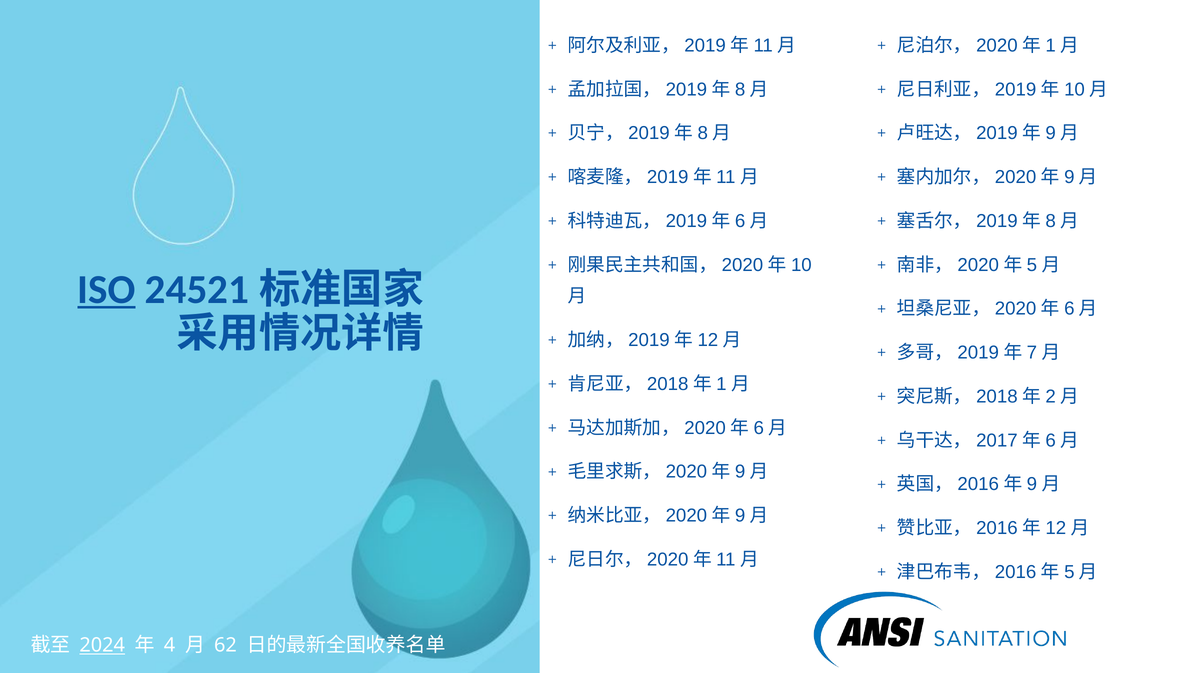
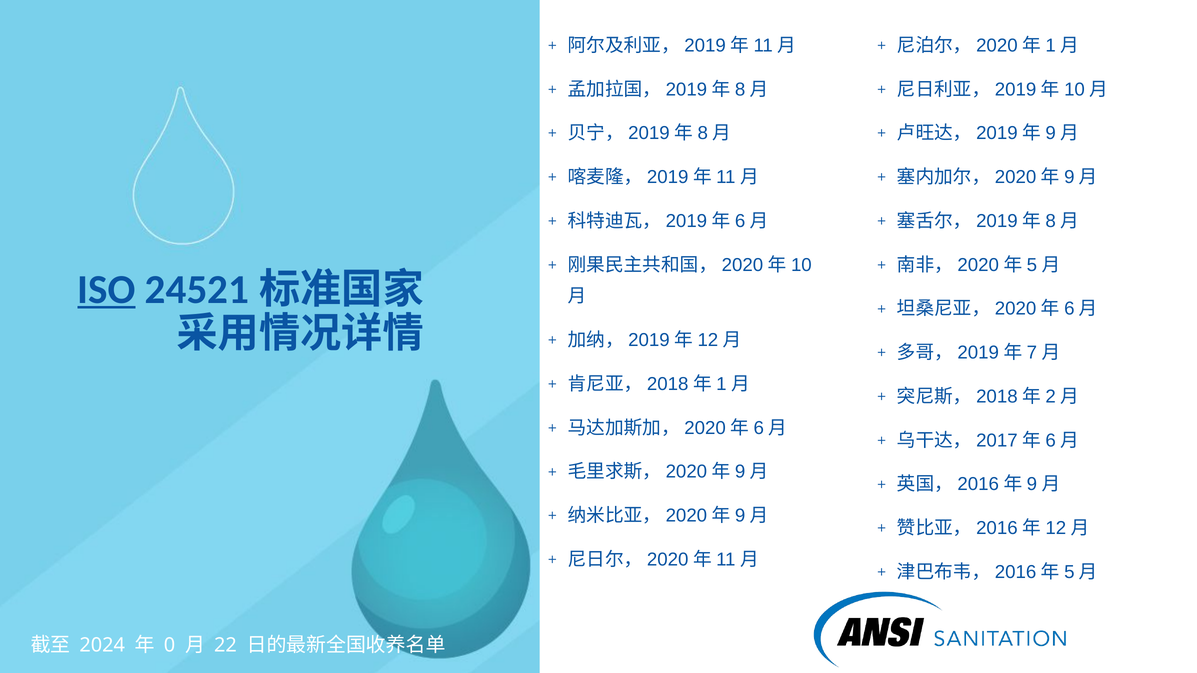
2024 underline: present -> none (102, 646)
4: 4 -> 0 (170, 646)
62: 62 -> 22 (226, 646)
